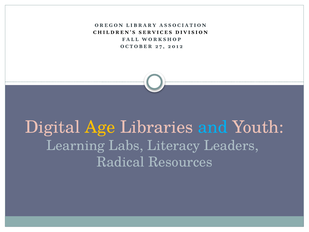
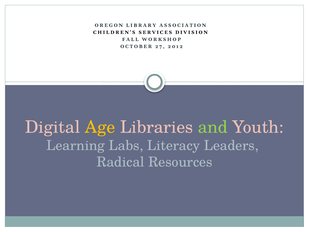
and colour: light blue -> light green (213, 127)
